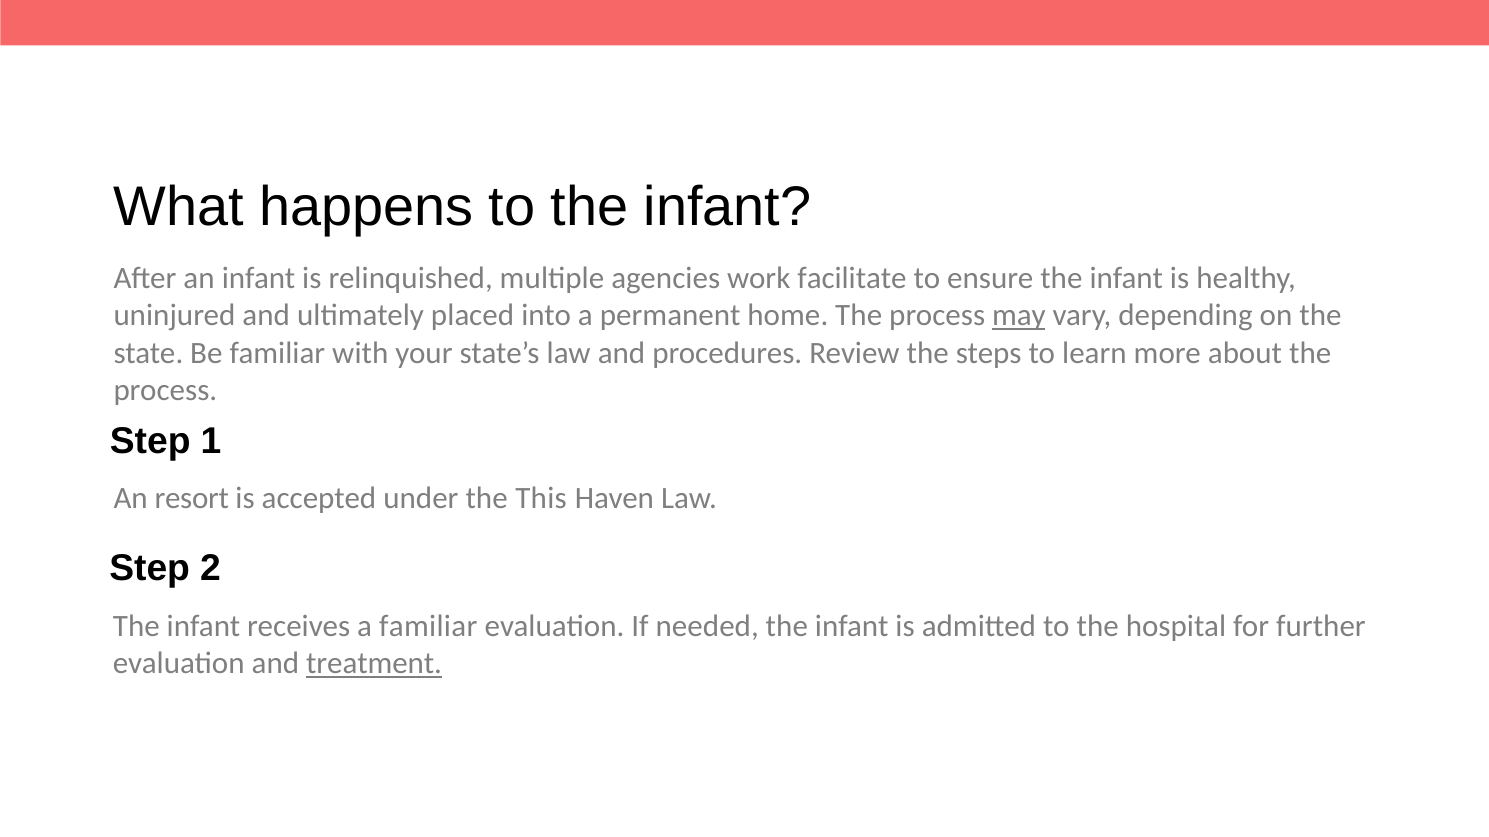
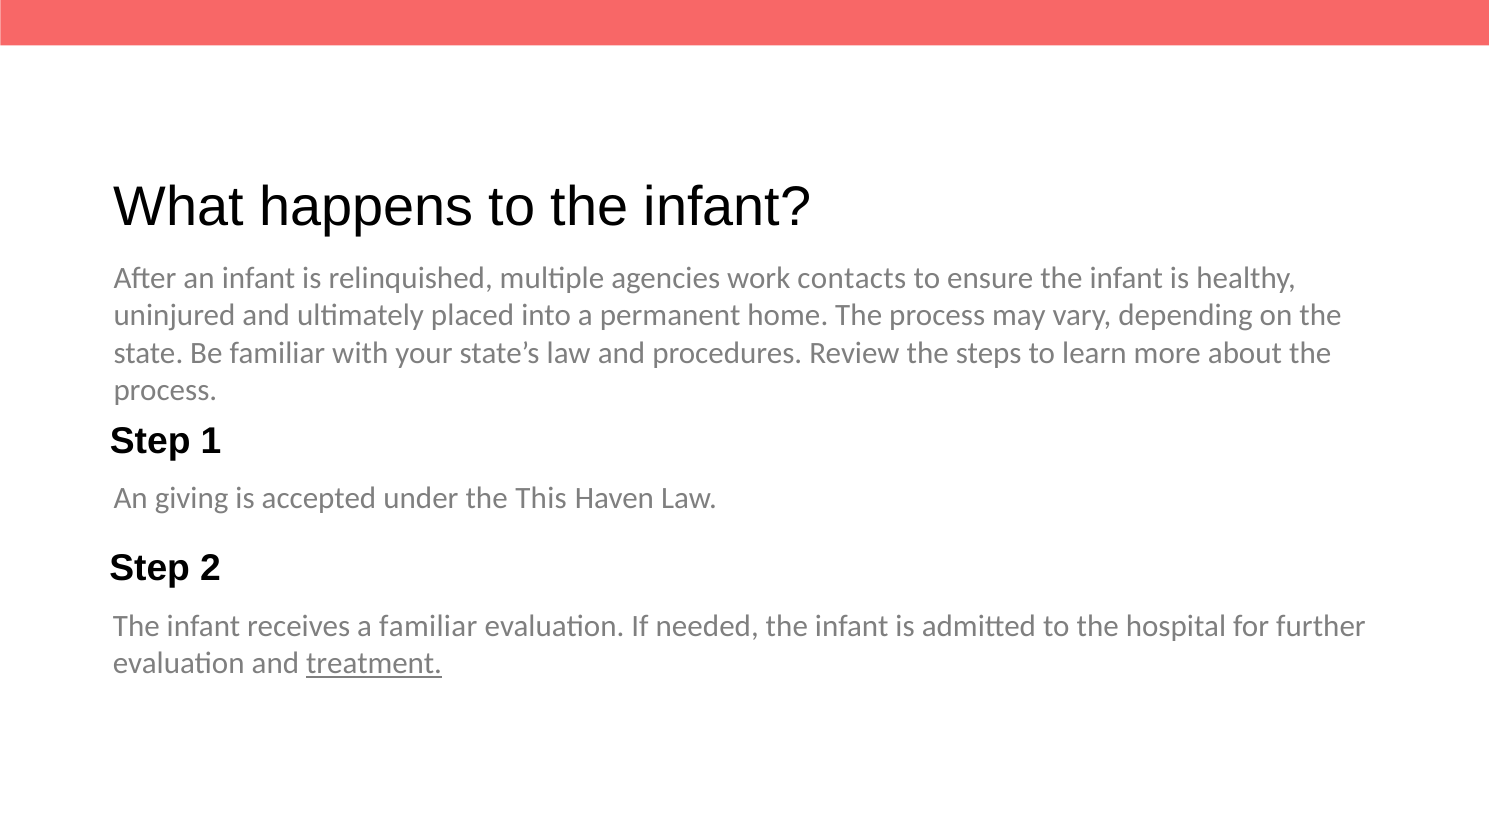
facilitate: facilitate -> contacts (852, 279)
may underline: present -> none (1019, 316)
resort: resort -> giving (192, 499)
